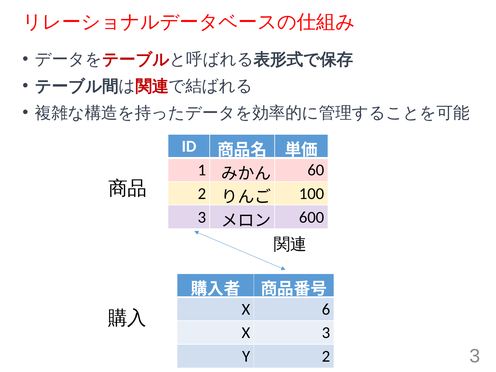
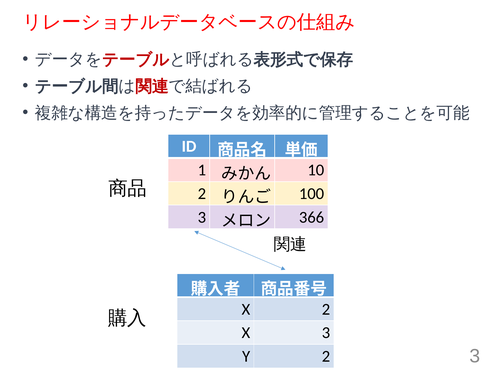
60: 60 -> 10 (316, 170)
600: 600 -> 366 (312, 217)
X 6: 6 -> 2 (326, 309)
